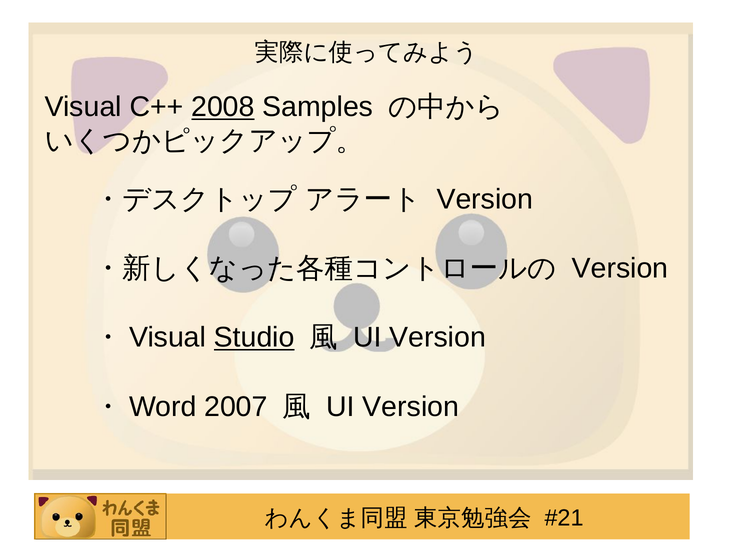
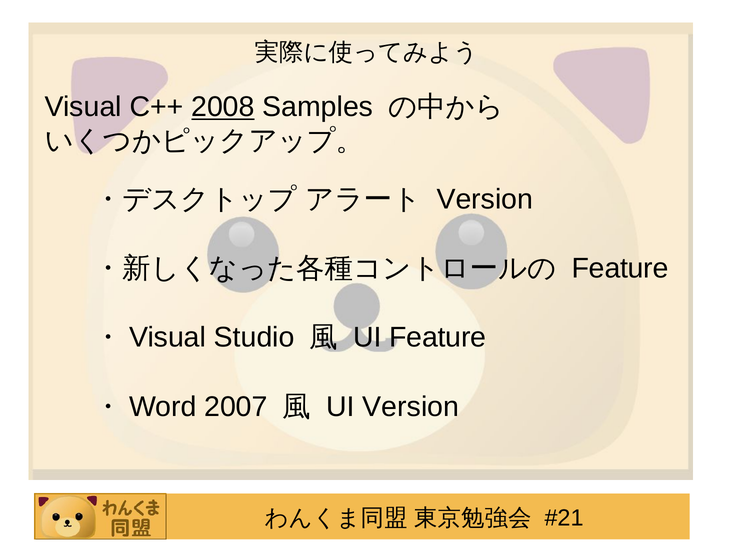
Version: Version -> Feature (620, 269)
Studio underline: present -> none (254, 338)
Version: Version -> Feature (438, 338)
